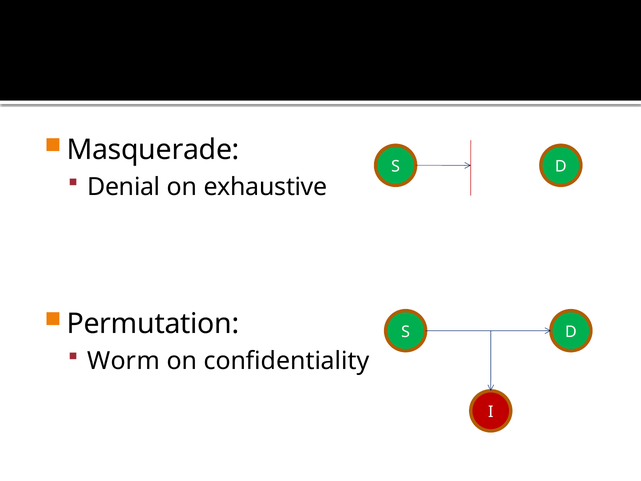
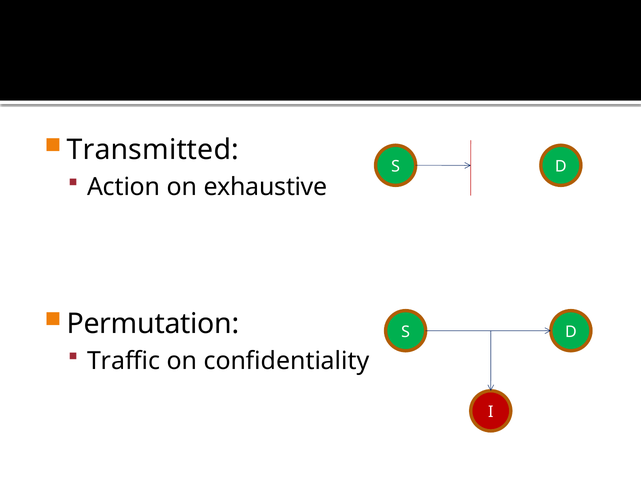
Masquerade: Masquerade -> Transmitted (153, 150)
Denial: Denial -> Action (124, 187)
Worm: Worm -> Traffic (124, 361)
